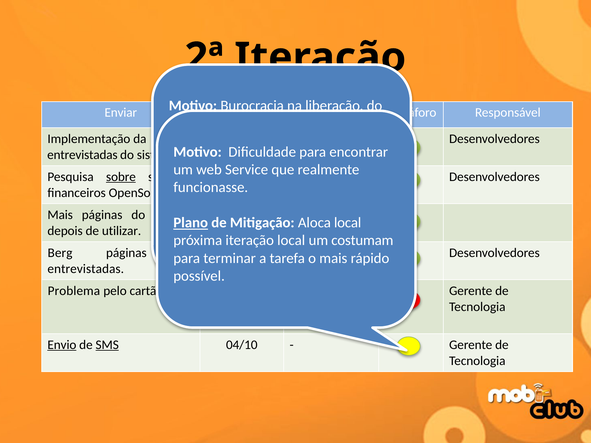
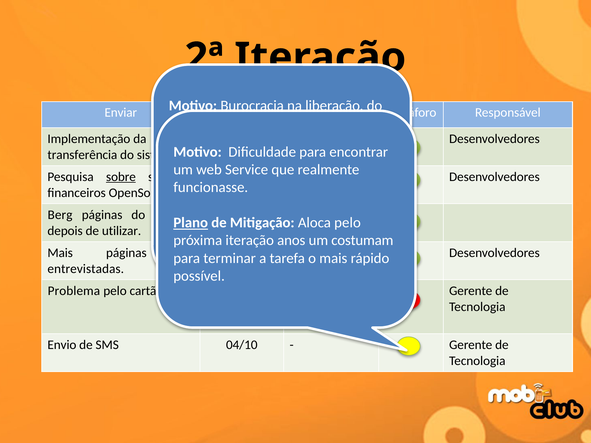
entrevistadas: entrevistadas -> transferência (82, 155)
Mais: Mais -> Berg (60, 215)
Aloca local: local -> pelo (348, 223)
iteração local: local -> anos (291, 241)
Berg: Berg -> Mais (60, 253)
Envio underline: present -> none (62, 345)
SMS underline: present -> none (107, 345)
